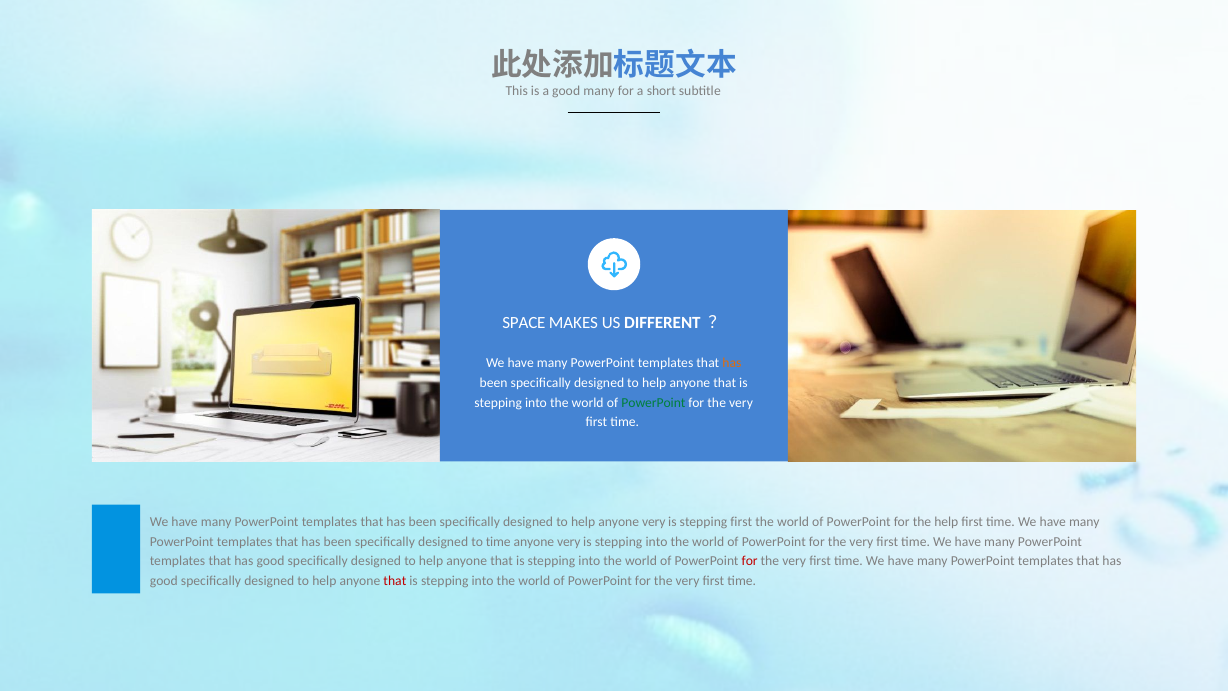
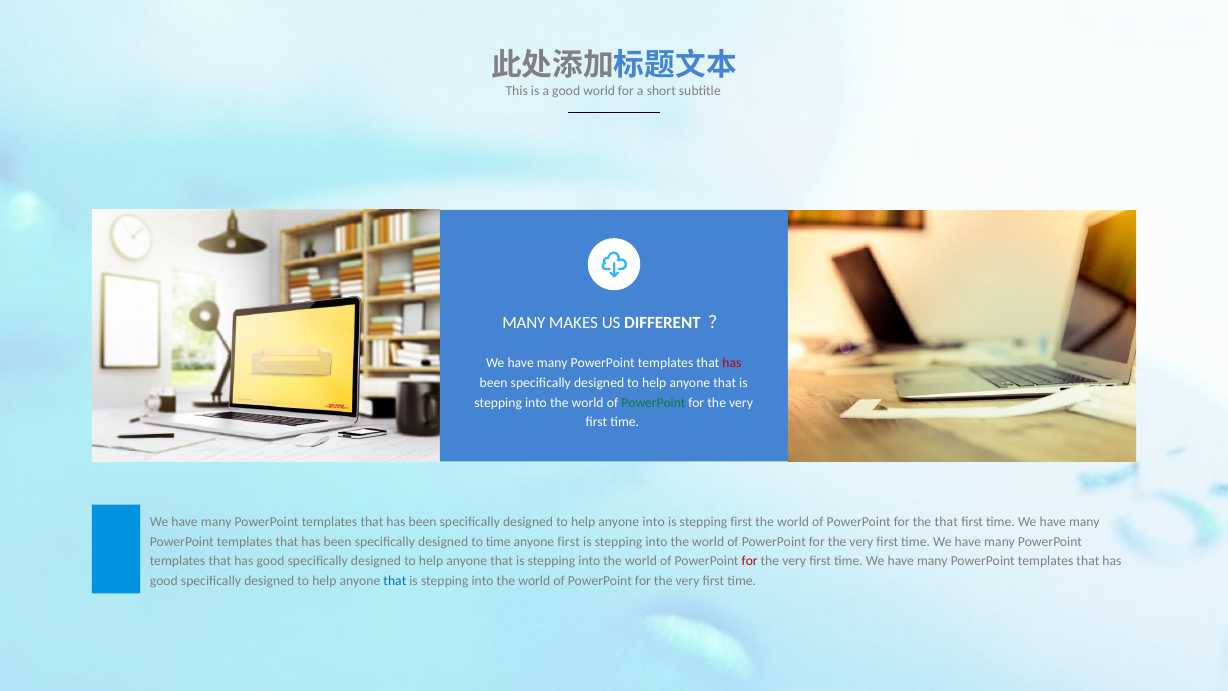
good many: many -> world (599, 91)
SPACE: SPACE -> MANY (524, 322)
has colour: orange -> red (732, 363)
help anyone very: very -> into (654, 522)
the help: help -> that (946, 522)
very: very -> first (569, 542)
that colour: red -> blue (395, 581)
